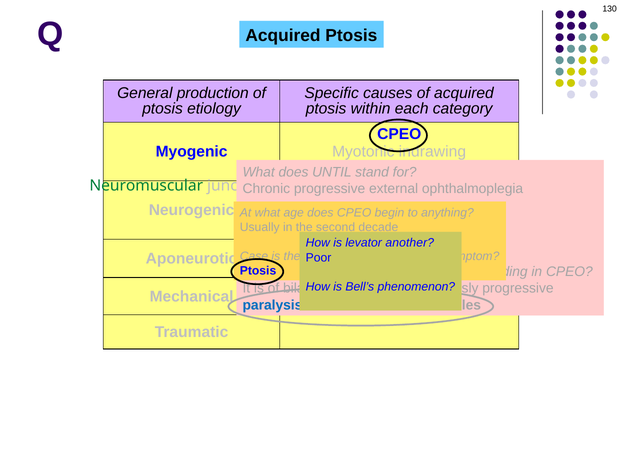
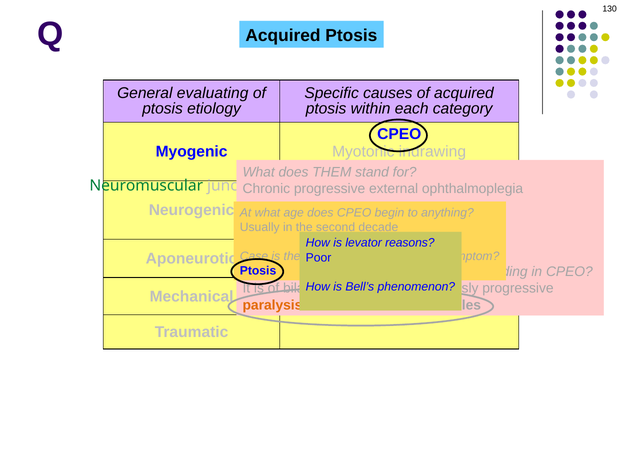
production: production -> evaluating (213, 93)
UNTIL: UNTIL -> THEM (332, 172)
another: another -> reasons (410, 243)
paralysis colour: blue -> orange (272, 305)
